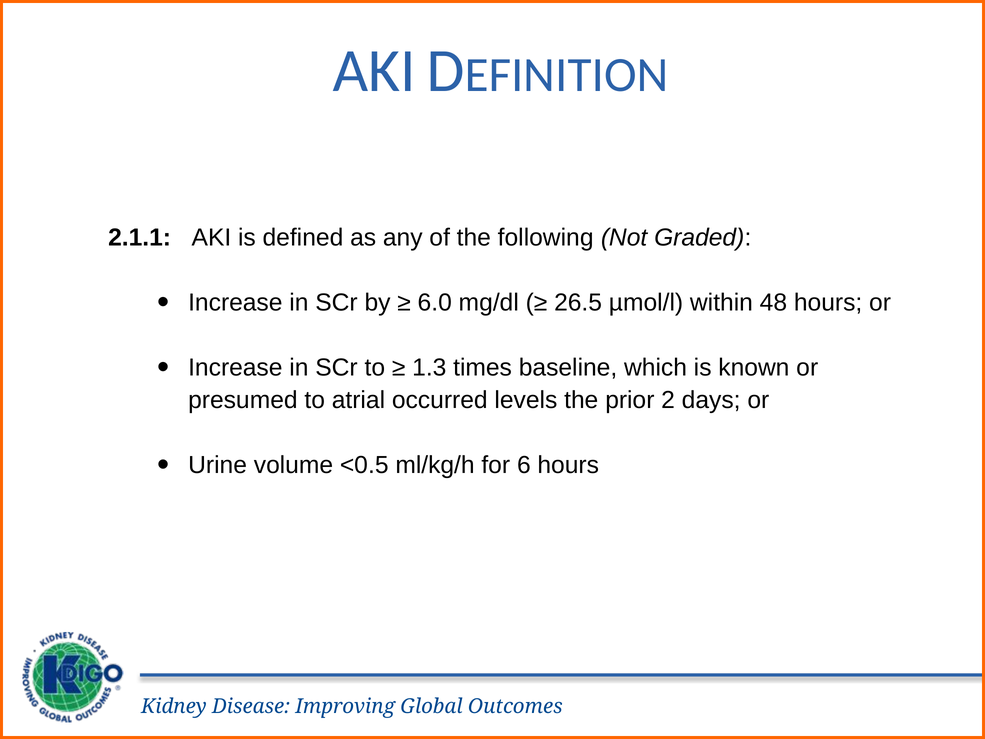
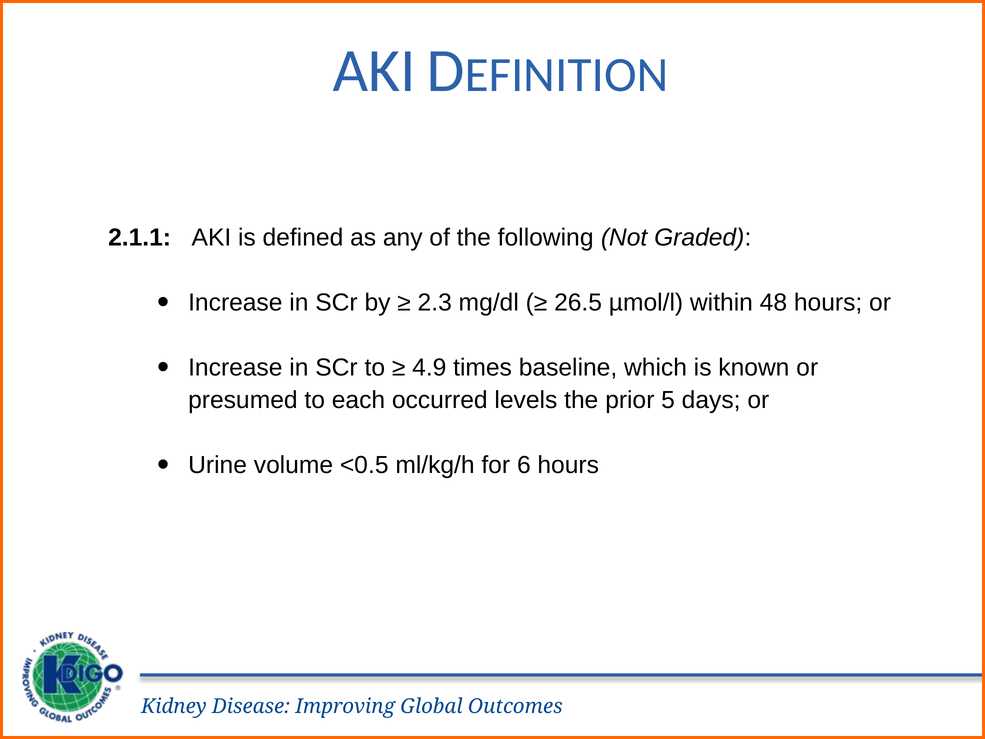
6.0: 6.0 -> 2.3 (435, 303)
1.3: 1.3 -> 4.9 (429, 368)
atrial: atrial -> each (358, 400)
2: 2 -> 5 (668, 400)
